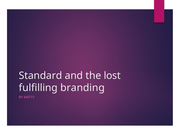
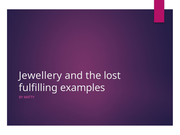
Standard: Standard -> Jewellery (40, 76)
branding: branding -> examples (83, 88)
